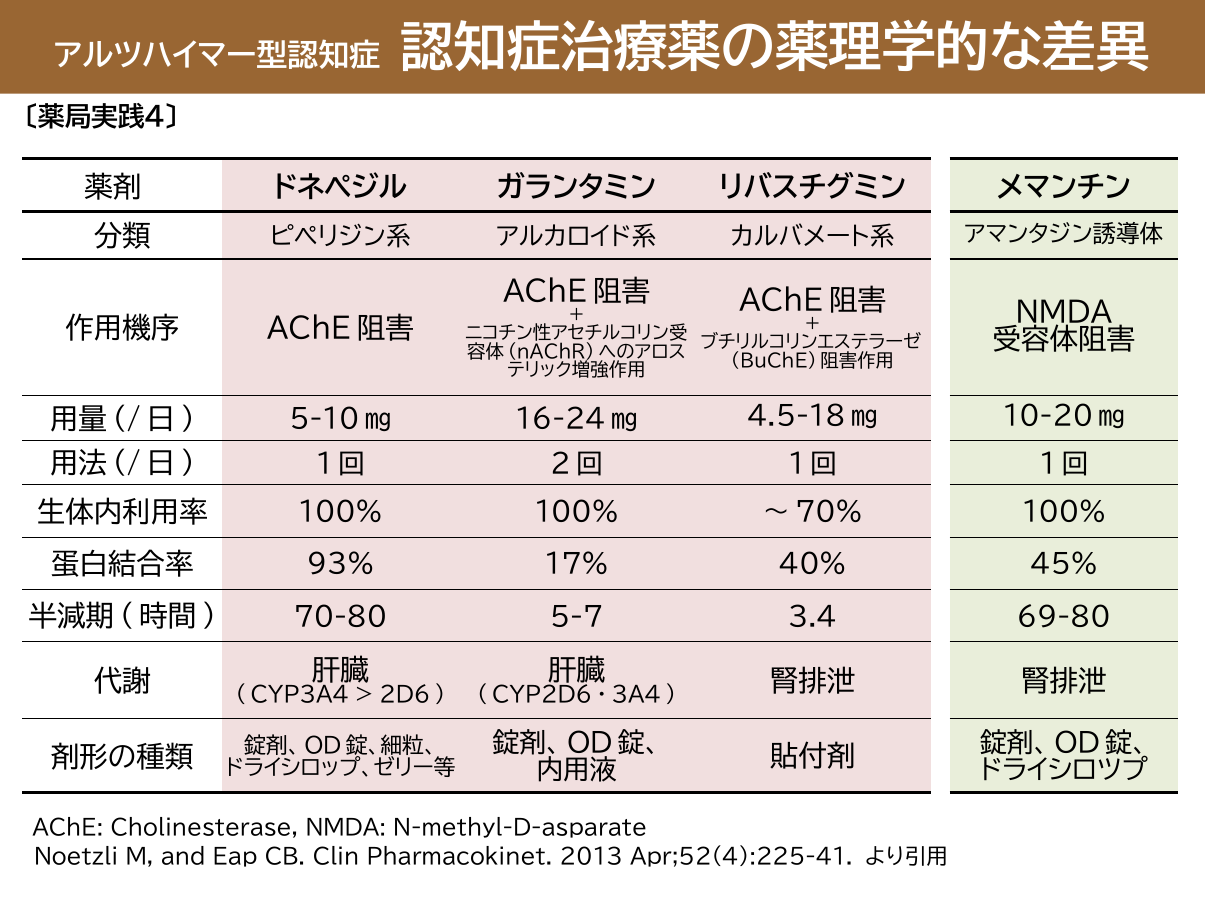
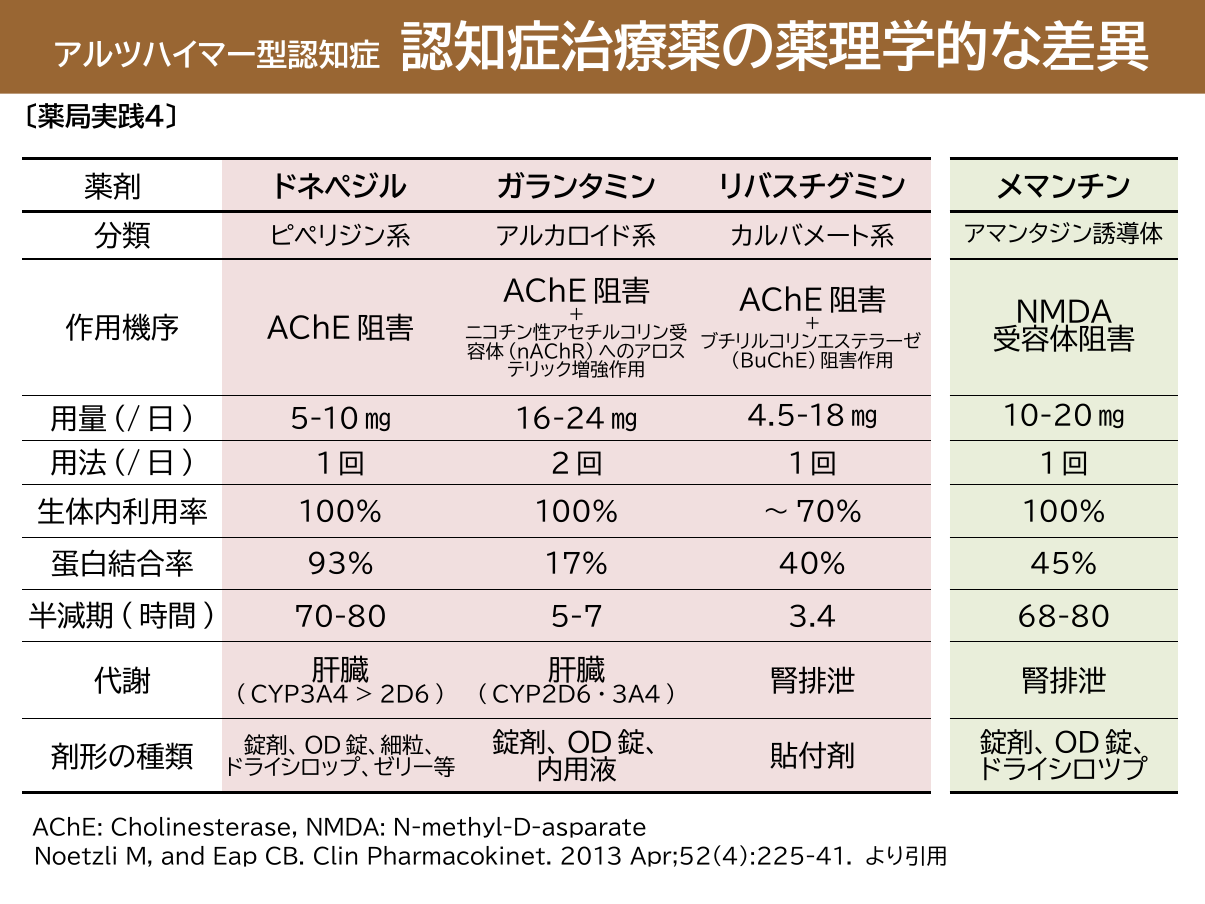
69-80: 69-80 -> 68-80 (1064, 617)
